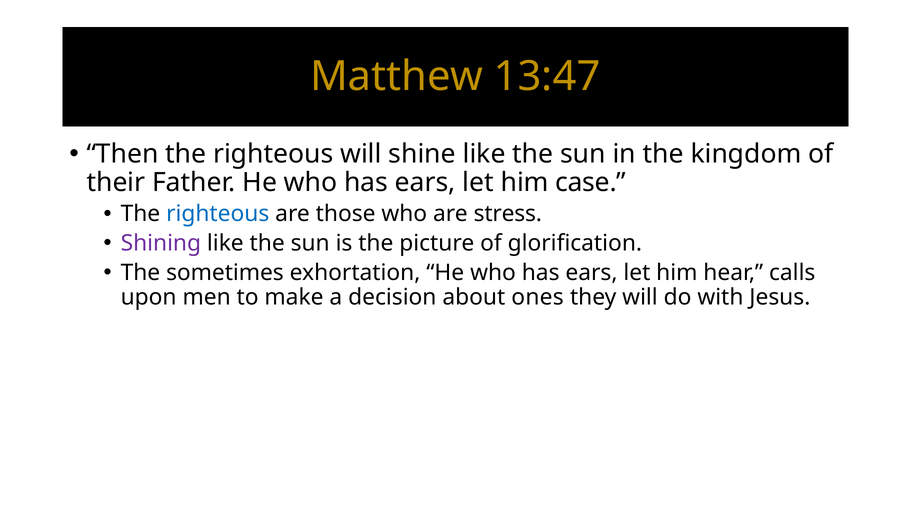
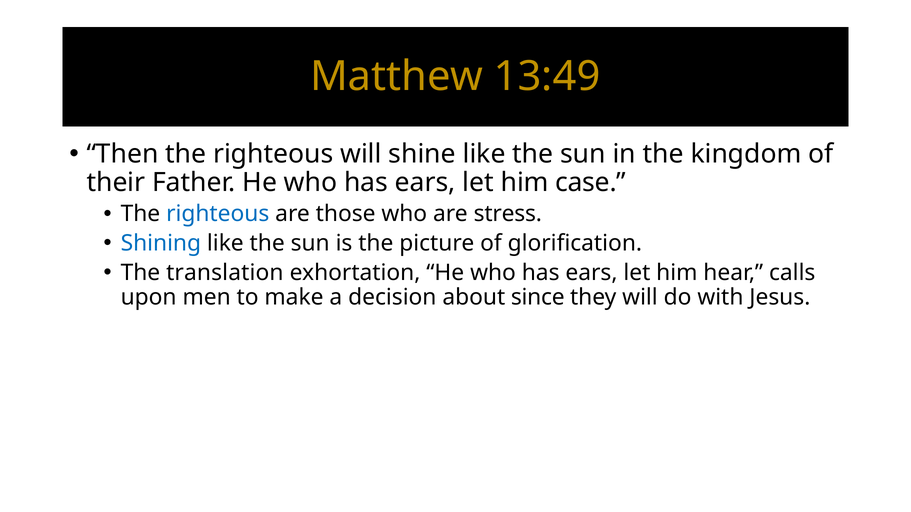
13:47: 13:47 -> 13:49 (547, 77)
Shining colour: purple -> blue (161, 243)
sometimes: sometimes -> translation (225, 273)
ones: ones -> since (538, 297)
